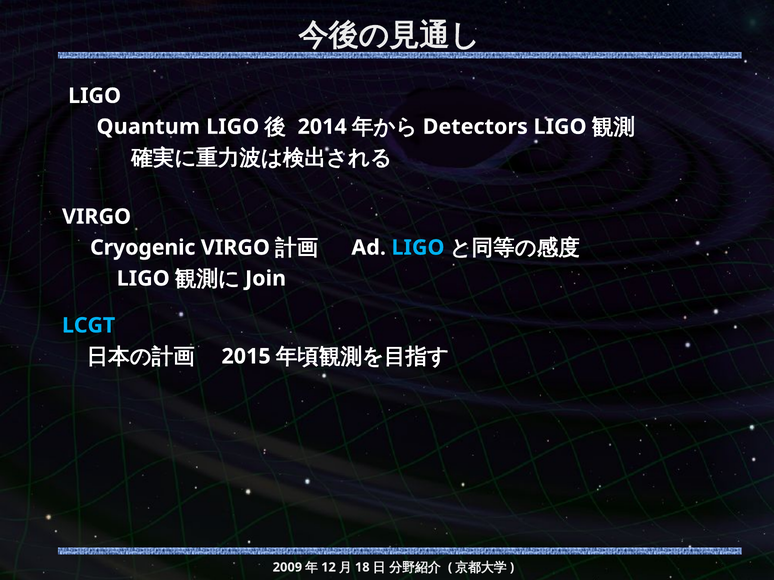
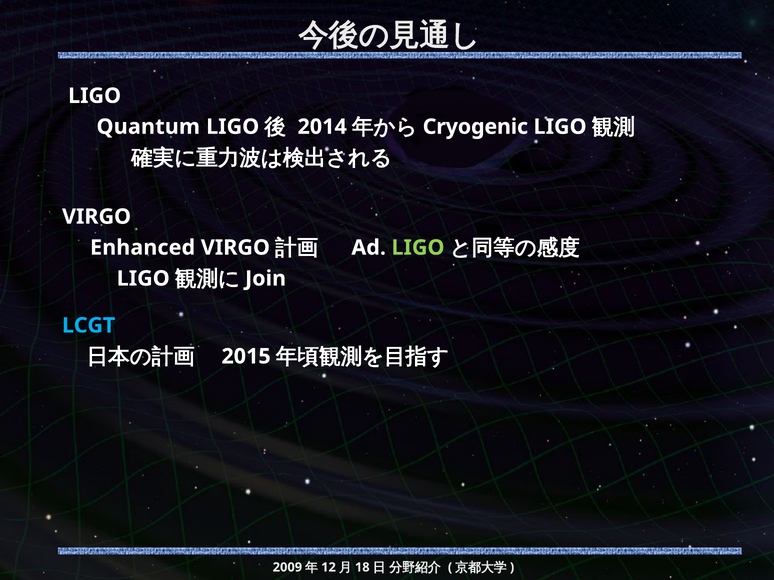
Detectors: Detectors -> Cryogenic (475, 127)
Cryogenic: Cryogenic -> Enhanced (143, 248)
LIGO colour: light blue -> light green (418, 248)
